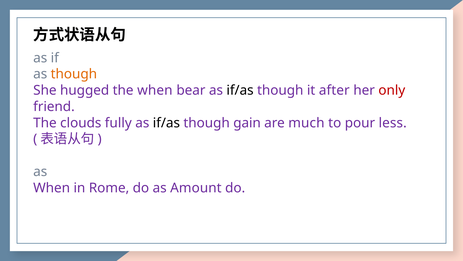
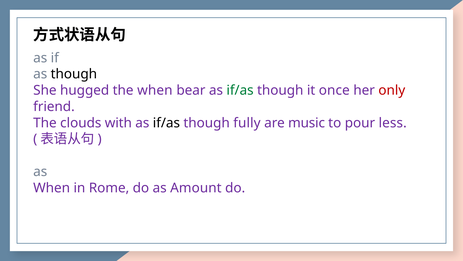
though colour: orange -> black (74, 74)
if/as colour: black -> green (240, 90)
after: after -> once (334, 90)
fully: fully -> with (118, 123)
gain: gain -> fully (247, 123)
much: much -> music (307, 123)
